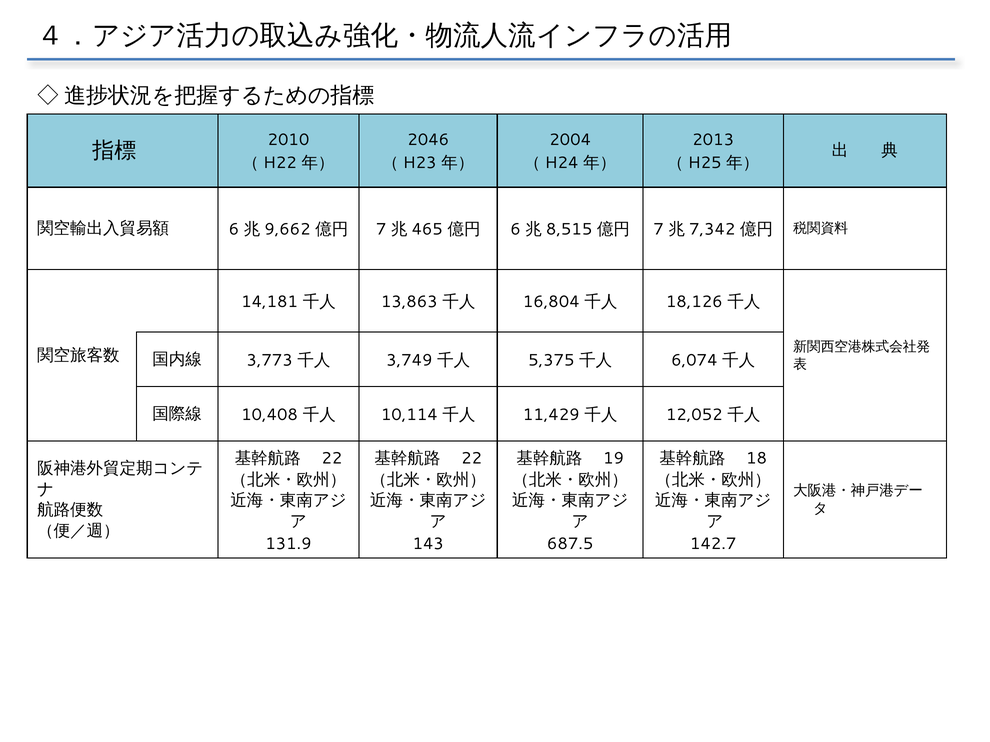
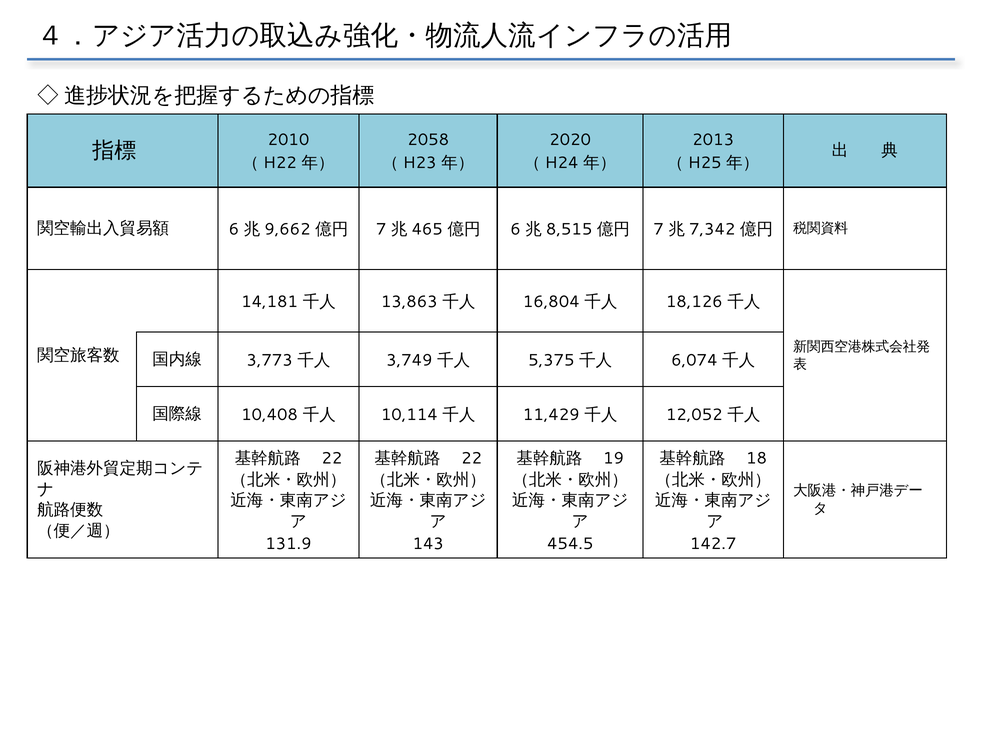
2046: 2046 -> 2058 (428, 140)
2004: 2004 -> 2020 (570, 140)
687.5: 687.5 -> 454.5 (570, 544)
